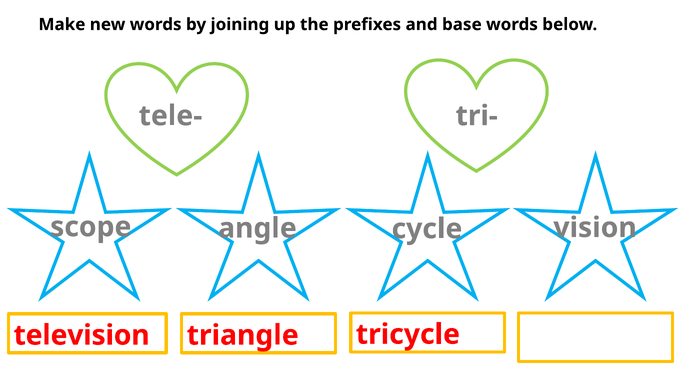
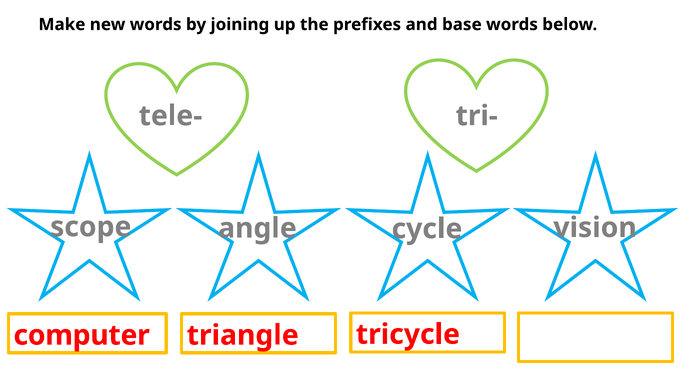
television: television -> computer (82, 335)
